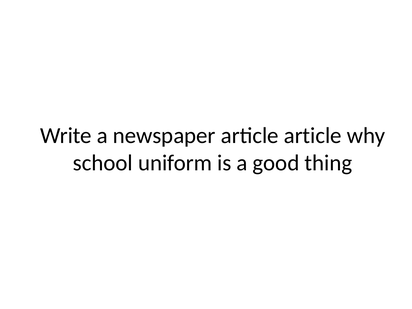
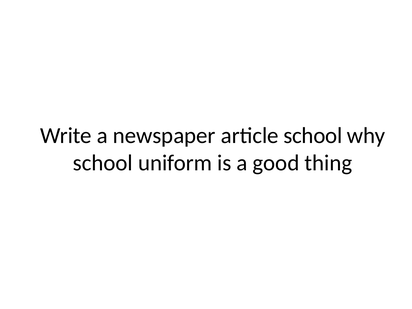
article article: article -> school (313, 136)
